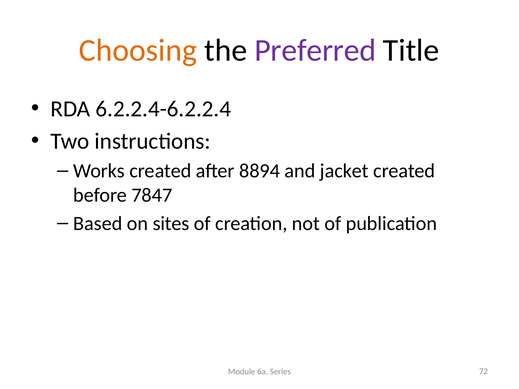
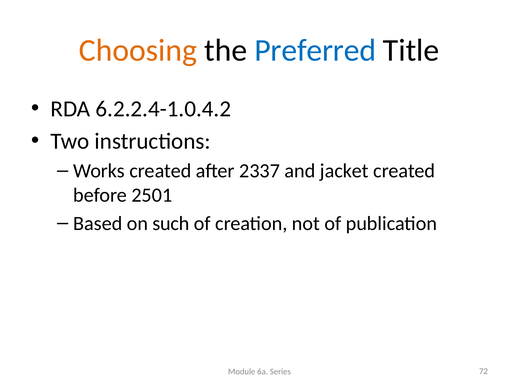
Preferred colour: purple -> blue (315, 50)
6.2.2.4-6.2.2.4: 6.2.2.4-6.2.2.4 -> 6.2.2.4-1.0.4.2 (163, 109)
8894: 8894 -> 2337 (260, 171)
7847: 7847 -> 2501 (152, 195)
sites: sites -> such (171, 223)
